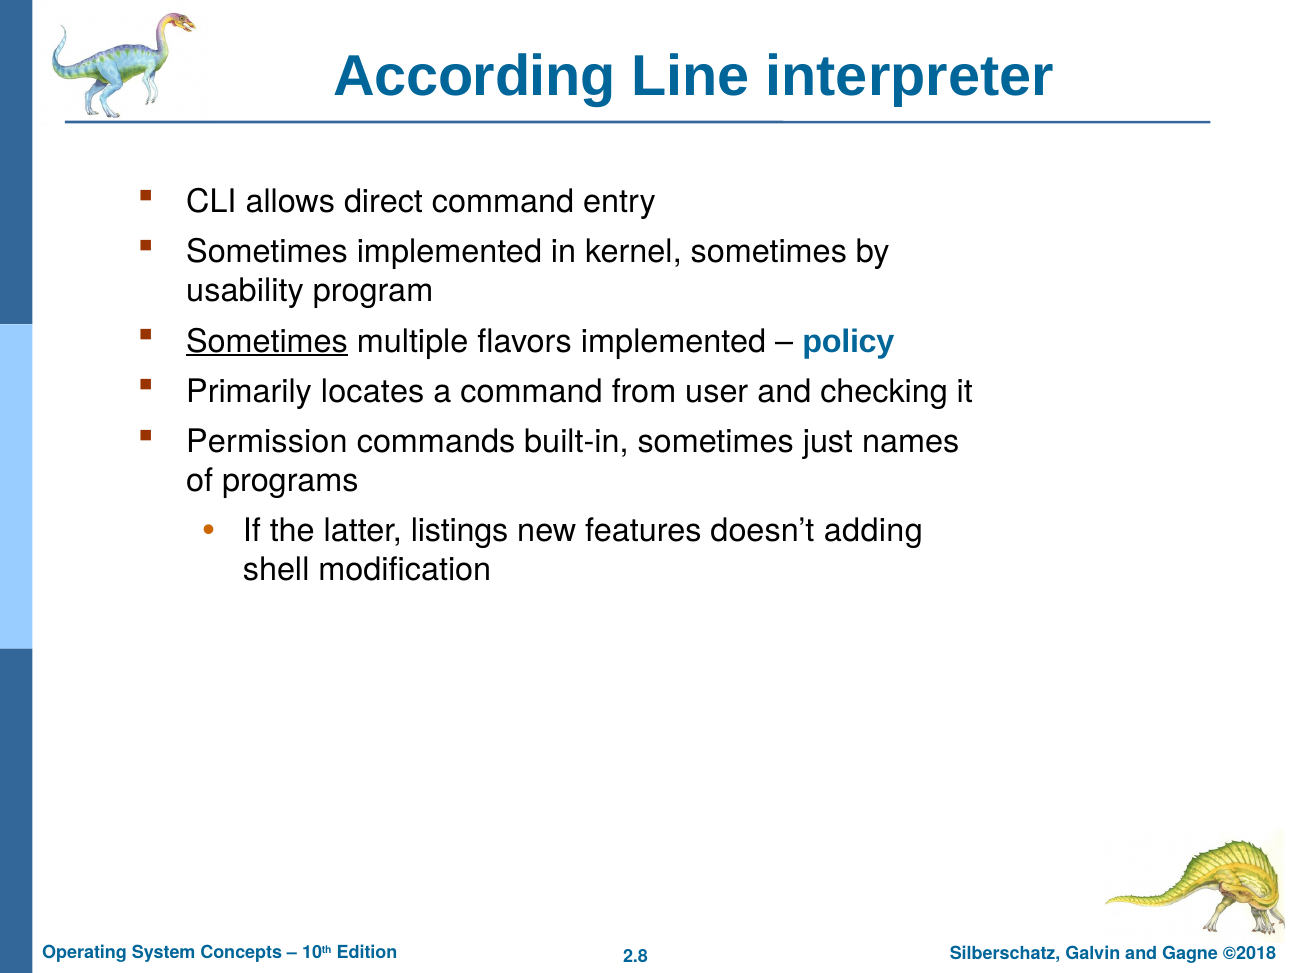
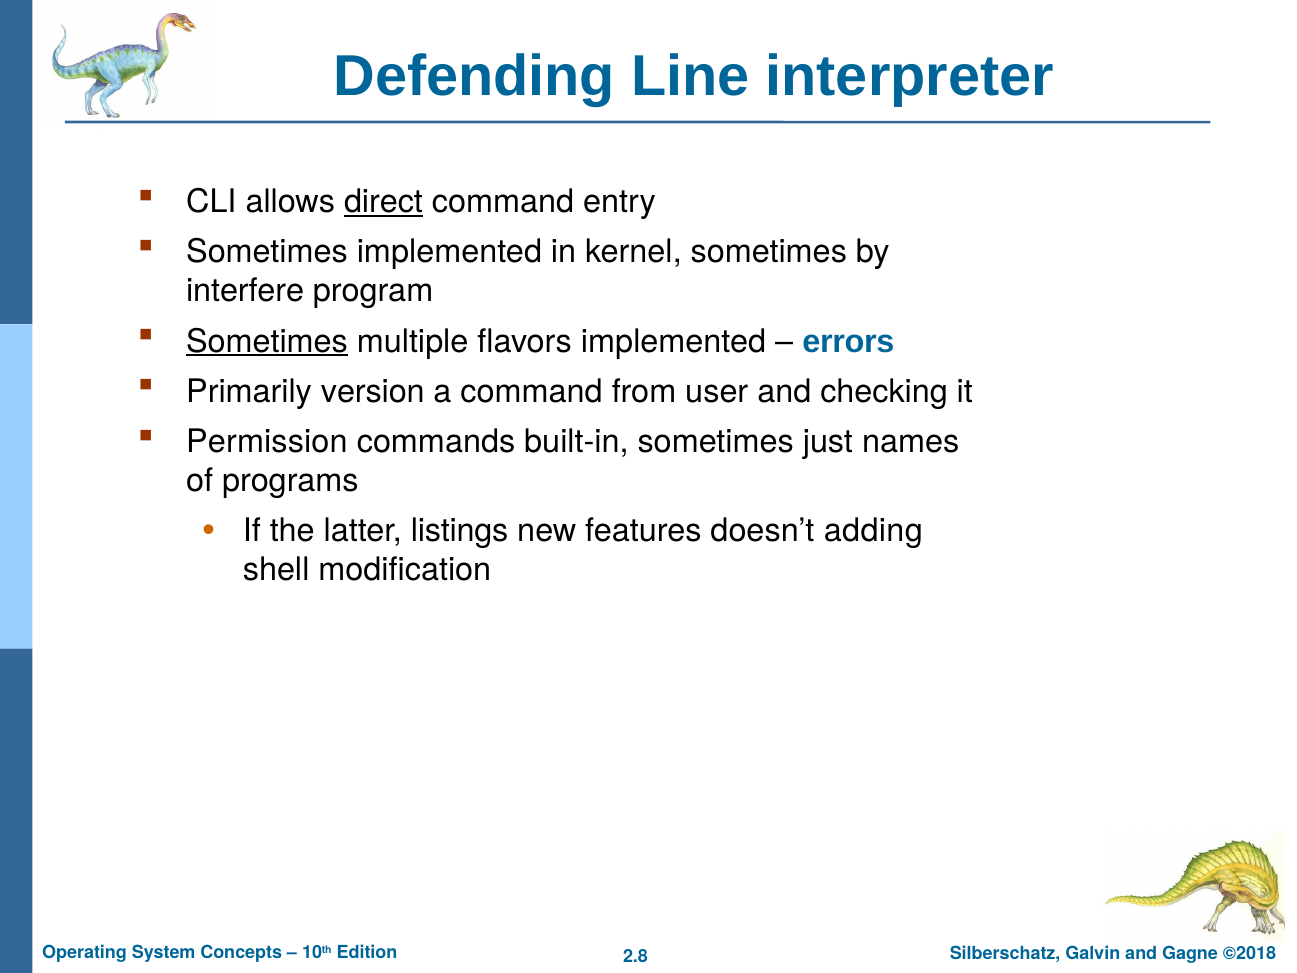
According: According -> Defending (474, 76)
direct underline: none -> present (383, 202)
usability: usability -> interfere (245, 291)
policy: policy -> errors (848, 341)
locates: locates -> version (373, 391)
